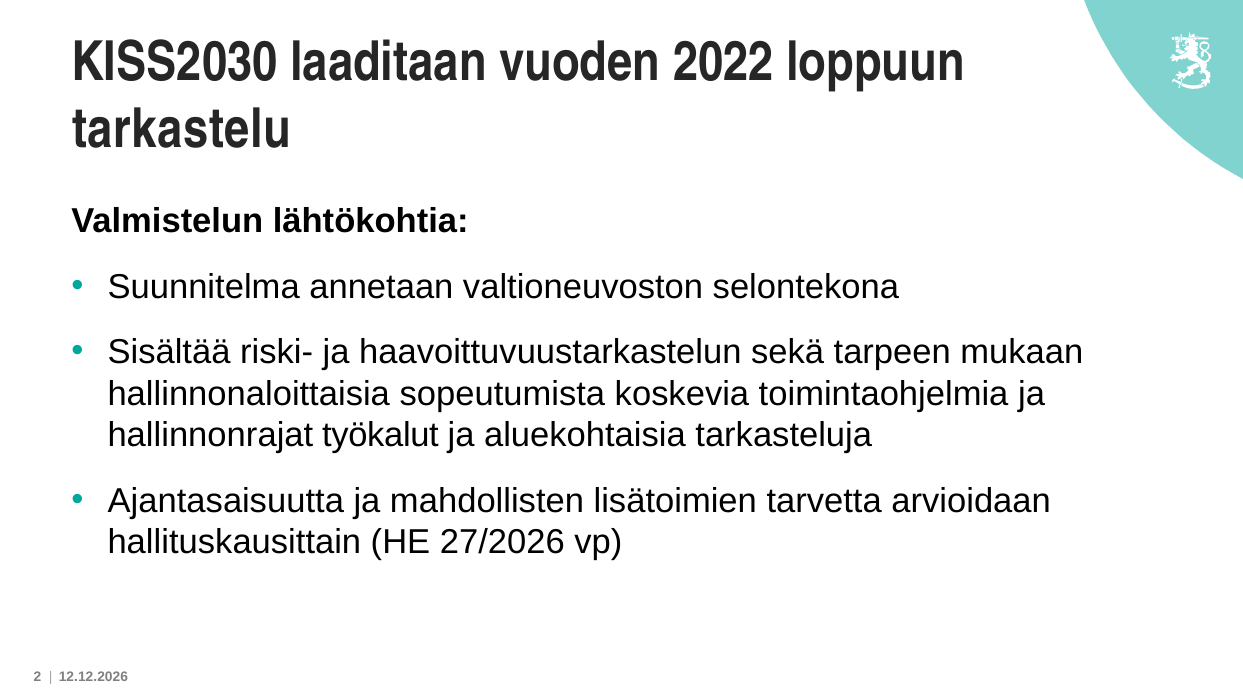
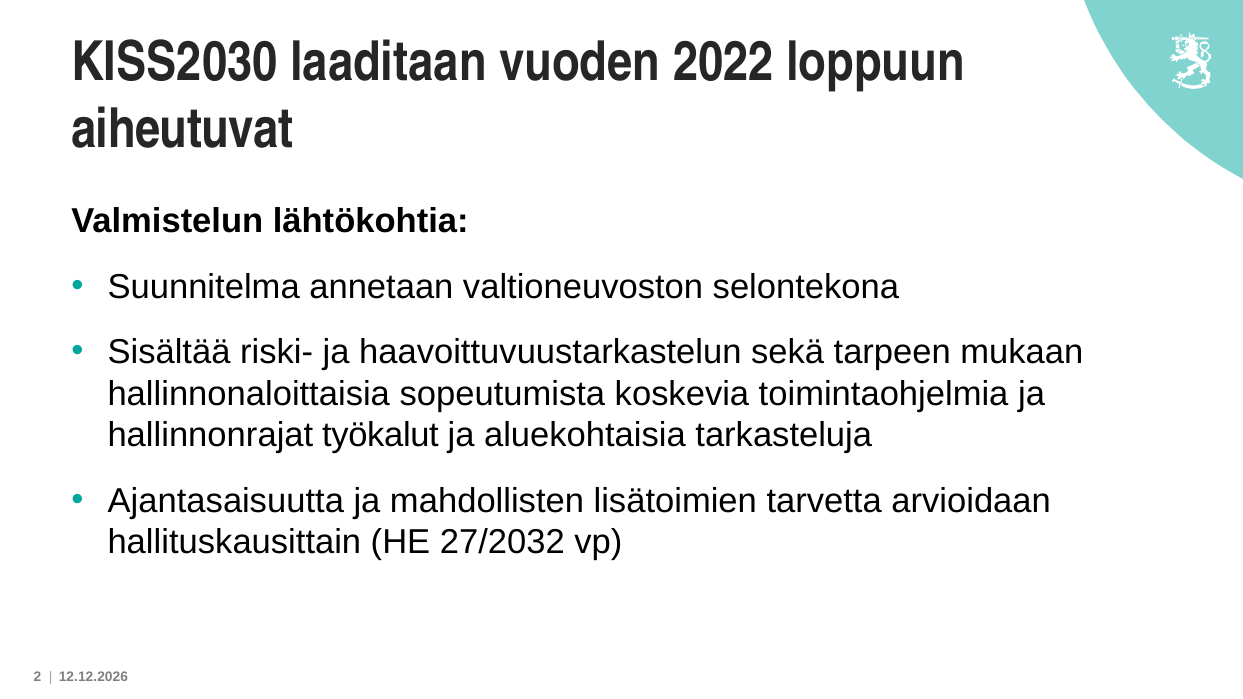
tarkastelu: tarkastelu -> aiheutuvat (182, 129)
27/2026: 27/2026 -> 27/2032 (502, 543)
